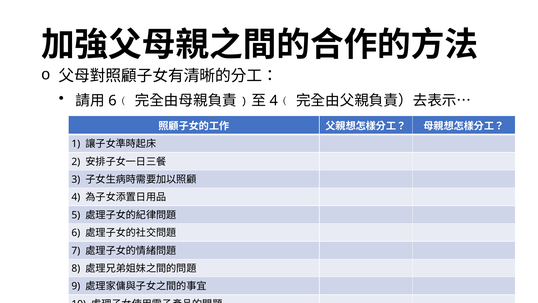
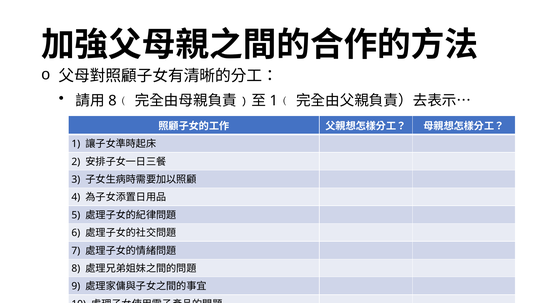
6: 6 -> 8 (112, 100)
4: 4 -> 1 (274, 100)
